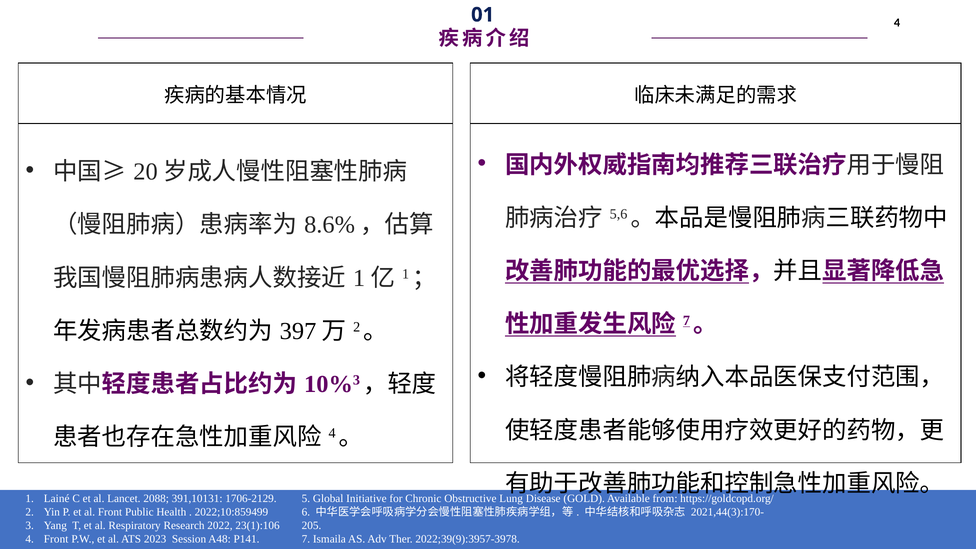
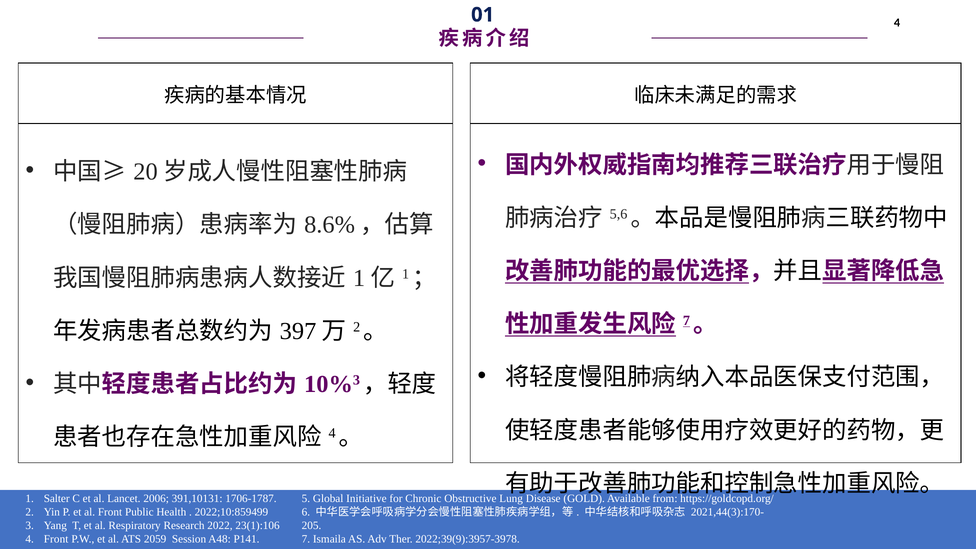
Lainé: Lainé -> Salter (57, 499)
2088: 2088 -> 2006 (156, 499)
1706-2129: 1706-2129 -> 1706-1787 (251, 499)
2023: 2023 -> 2059 (155, 539)
